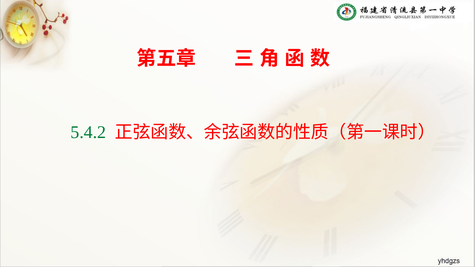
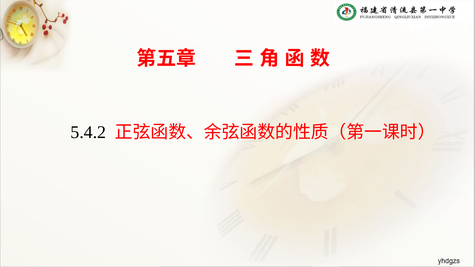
5.4.2 colour: green -> black (88, 132)
